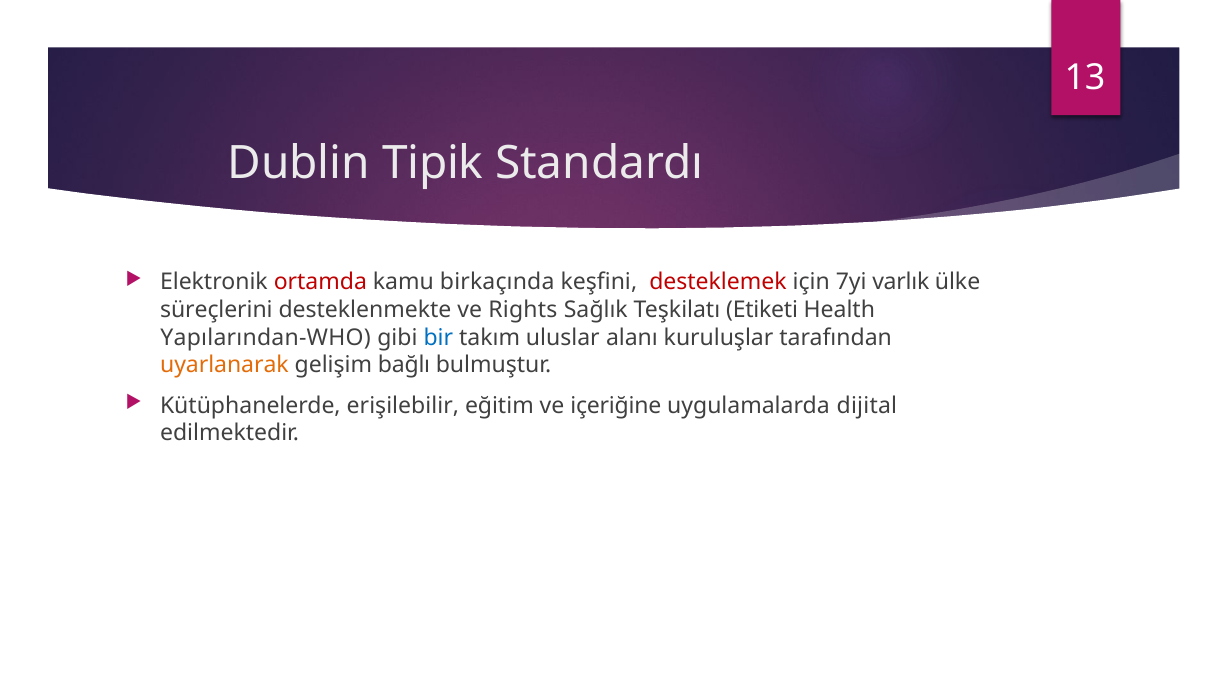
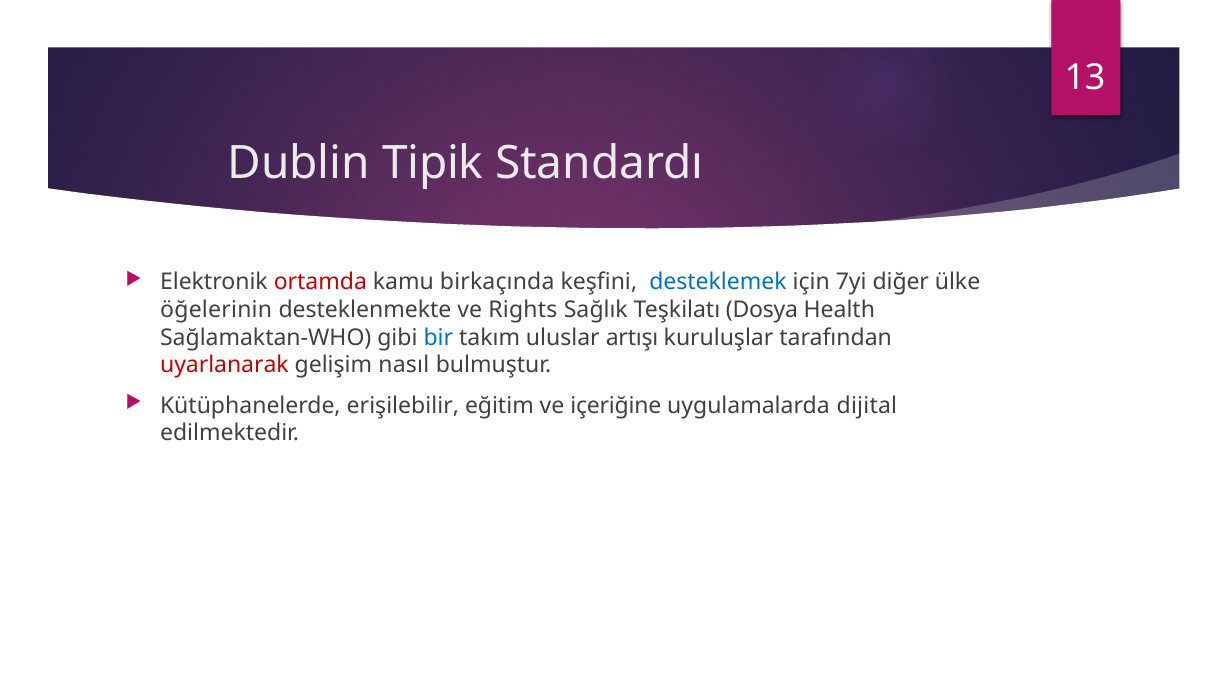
desteklemek colour: red -> blue (718, 282)
varlık: varlık -> diğer (901, 282)
süreçlerini: süreçlerini -> öğelerinin (216, 310)
Etiketi: Etiketi -> Dosya (762, 310)
Yapılarından-WHO: Yapılarından-WHO -> Sağlamaktan-WHO (266, 338)
alanı: alanı -> artışı (632, 338)
uyarlanarak colour: orange -> red (224, 365)
bağlı: bağlı -> nasıl (404, 365)
